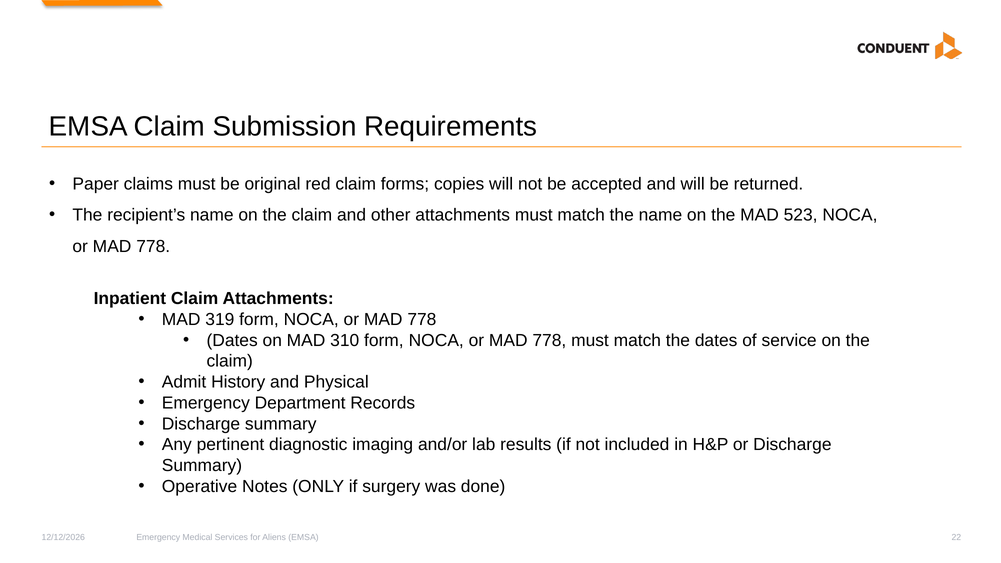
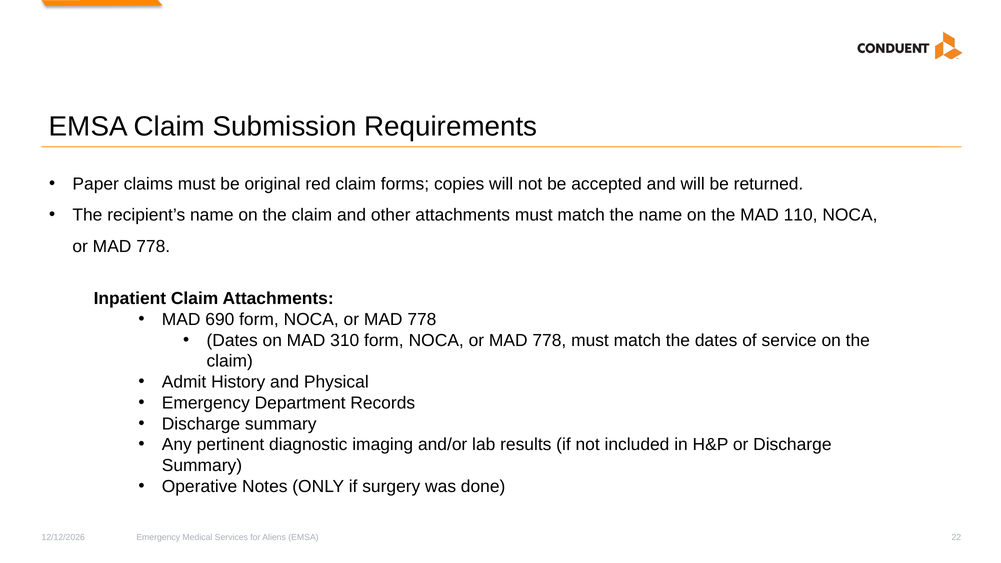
523: 523 -> 110 (801, 215)
319: 319 -> 690 (220, 320)
